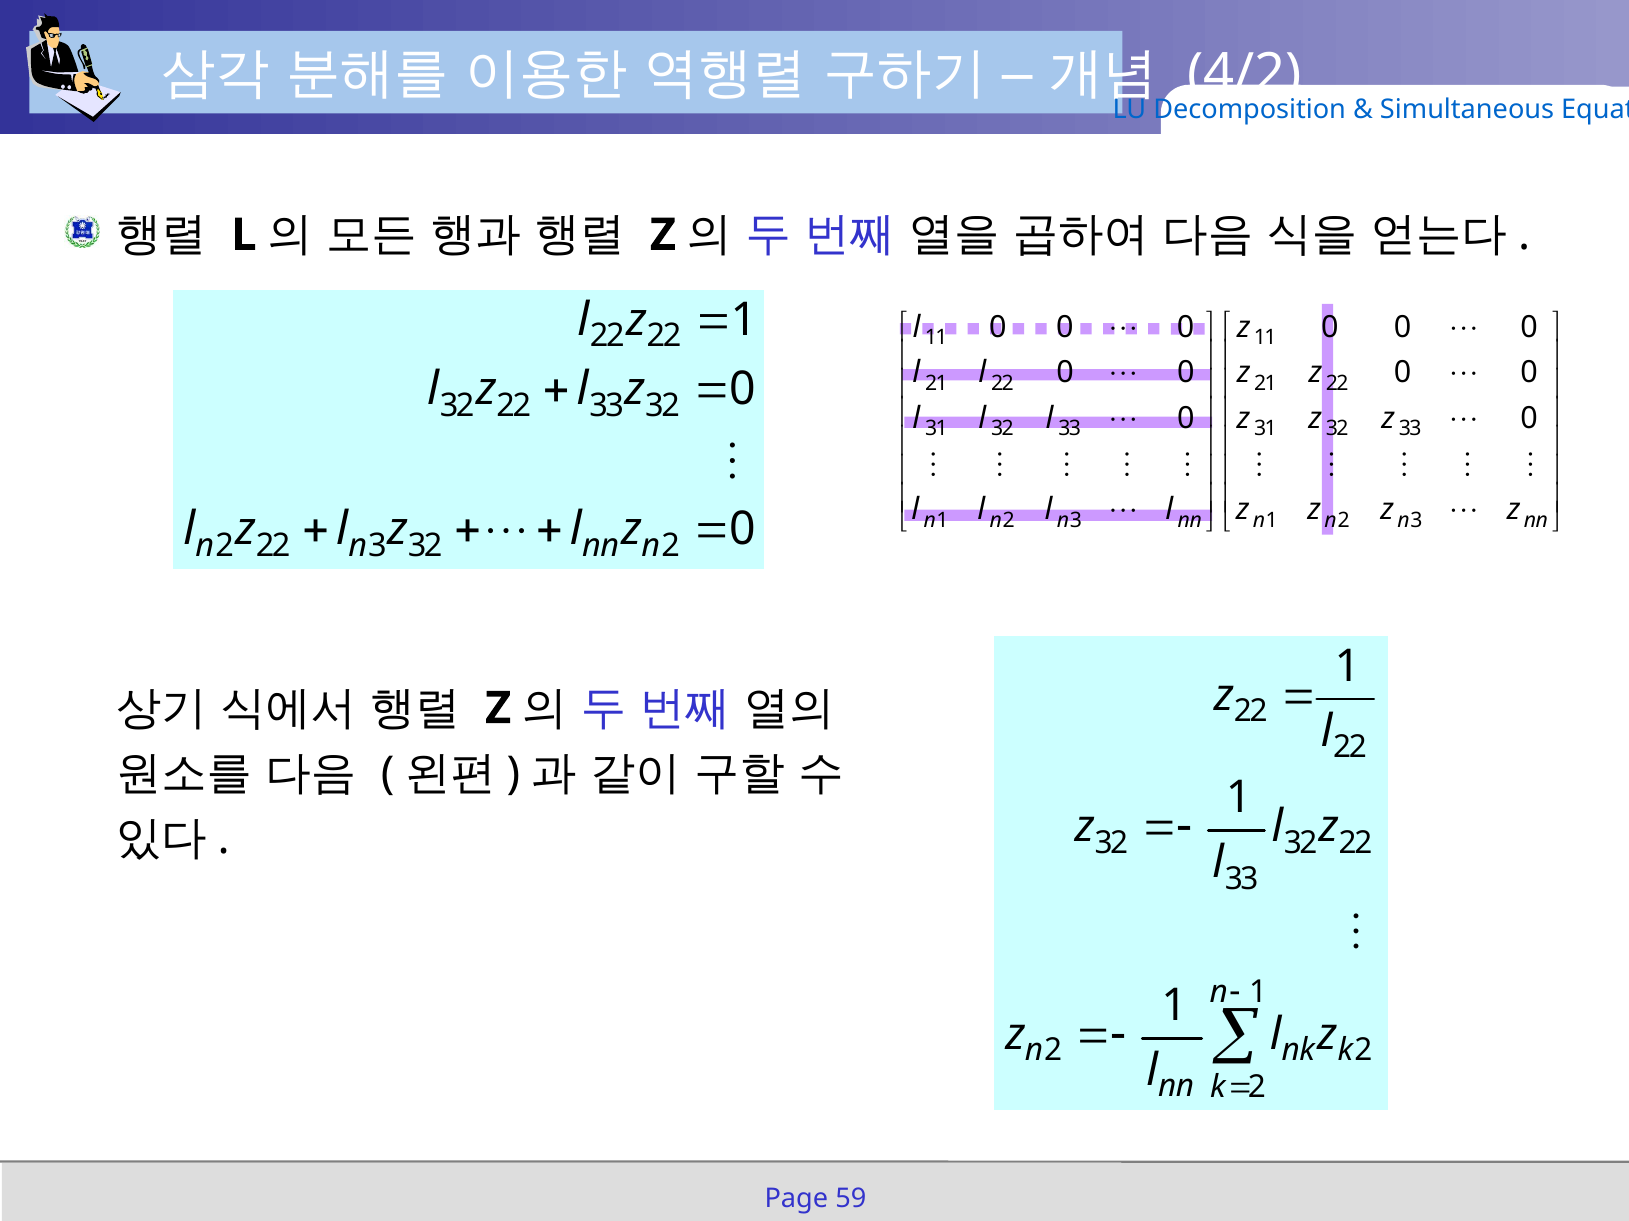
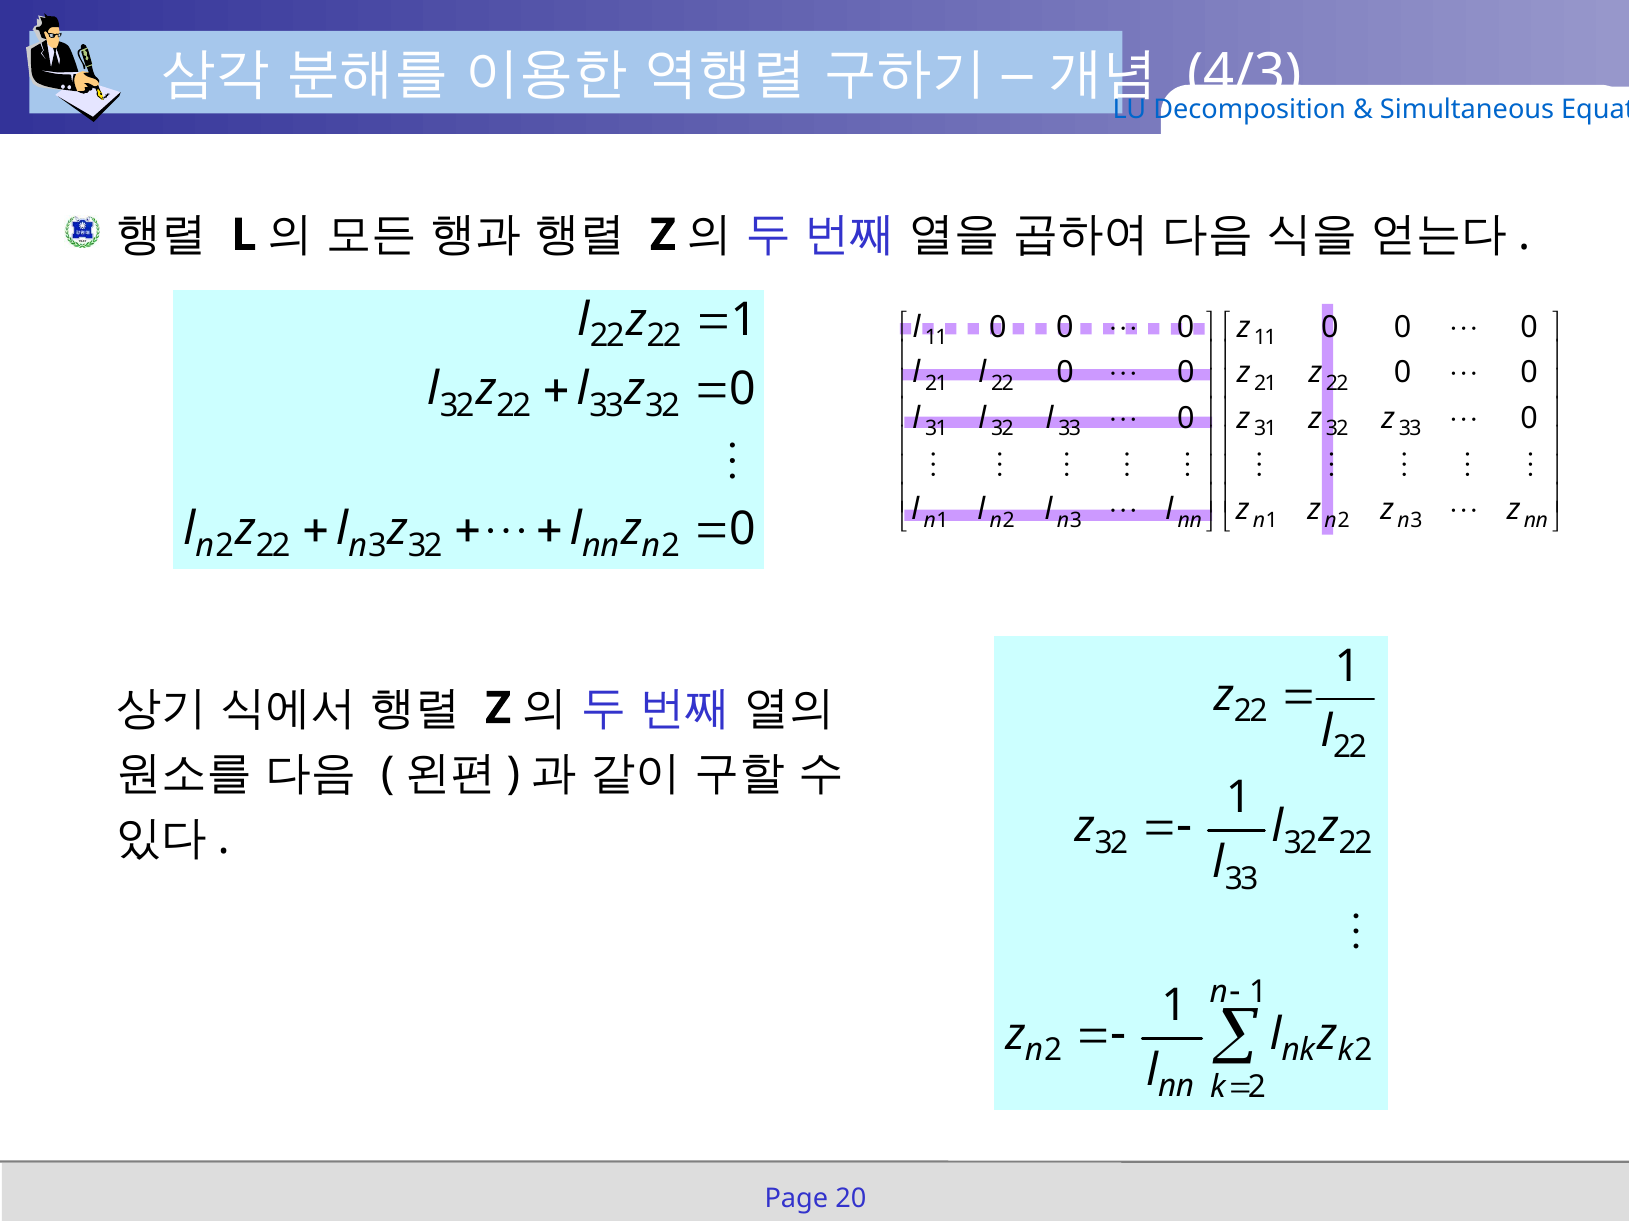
4/2: 4/2 -> 4/3 (1245, 73)
59: 59 -> 20 (851, 1199)
